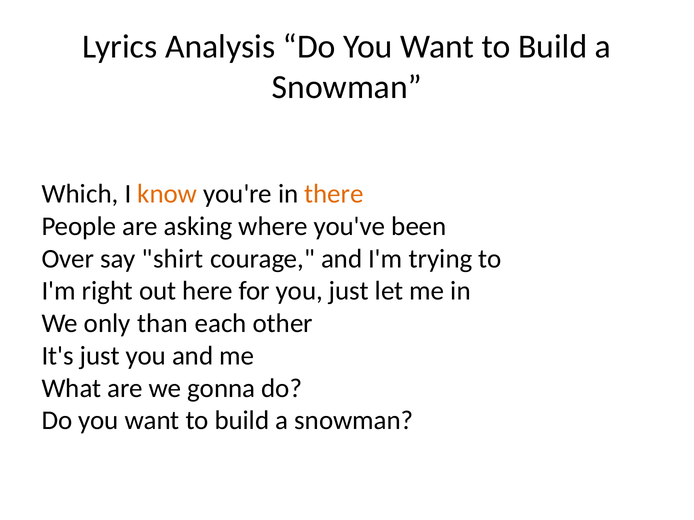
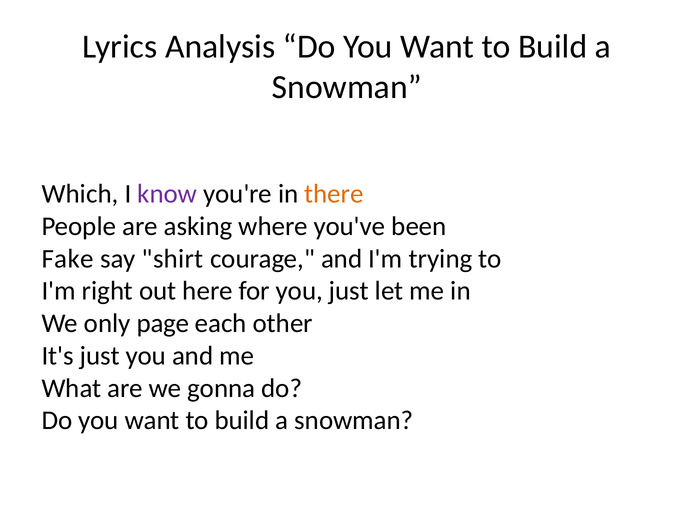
know colour: orange -> purple (167, 194)
Over: Over -> Fake (68, 259)
than: than -> page (163, 324)
